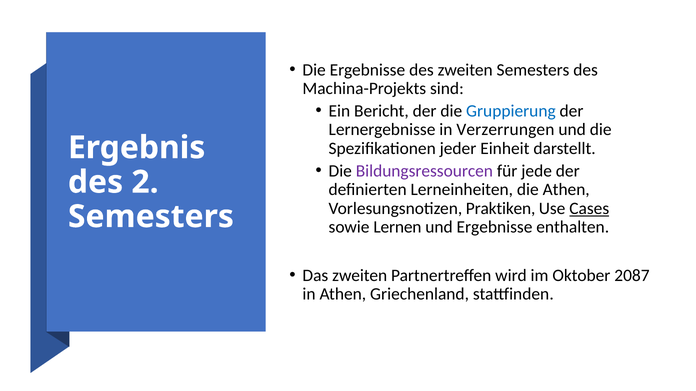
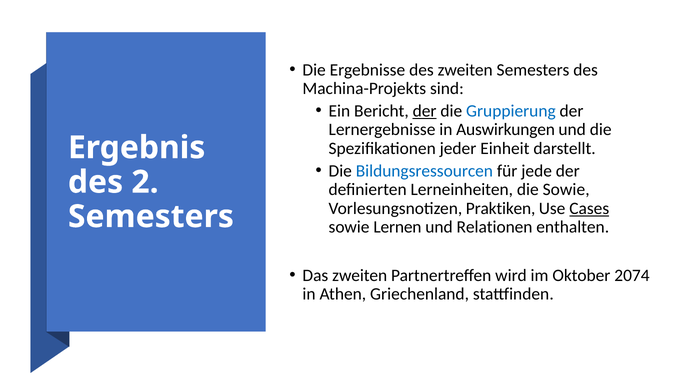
der underline: none -> present (425, 111)
Verzerrungen: Verzerrungen -> Auswirkungen (506, 130)
Bildungsressourcen colour: purple -> blue (424, 171)
die Athen: Athen -> Sowie (566, 190)
und Ergebnisse: Ergebnisse -> Relationen (495, 227)
2087: 2087 -> 2074 (632, 276)
